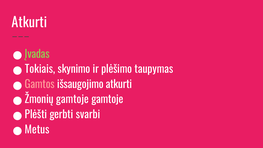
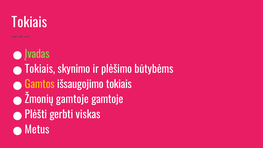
Atkurti: Atkurti -> Tokiais (29, 23)
taupymas: taupymas -> būtybėms (154, 69)
Gamtos colour: pink -> yellow (40, 84)
išsaugojimo atkurti: atkurti -> tokiais (119, 84)
svarbi: svarbi -> viskas (88, 115)
